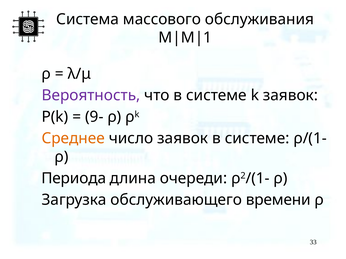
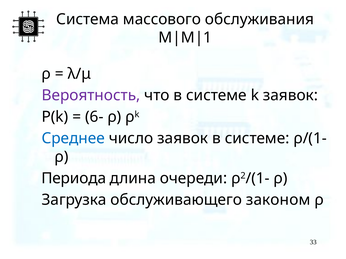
9-: 9- -> 6- (94, 117)
Среднее colour: orange -> blue (73, 139)
времени: времени -> законом (278, 200)
